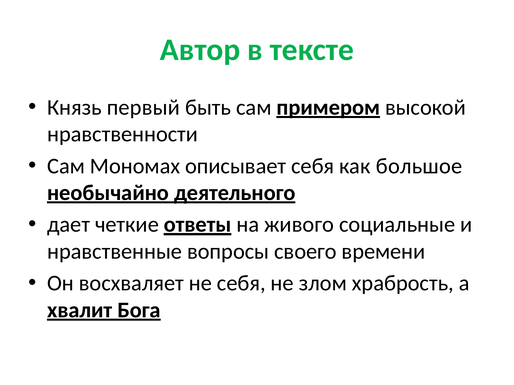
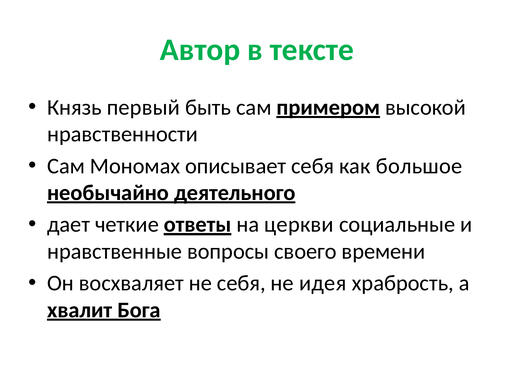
живого: живого -> церкви (299, 225)
злом: злом -> идея (323, 284)
